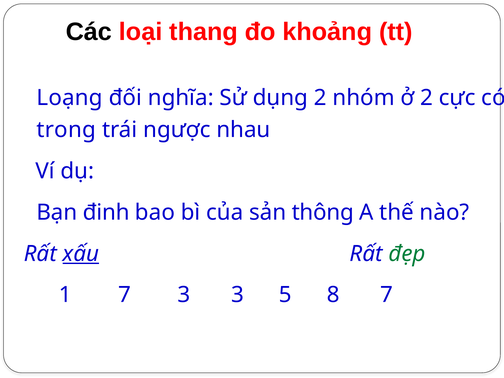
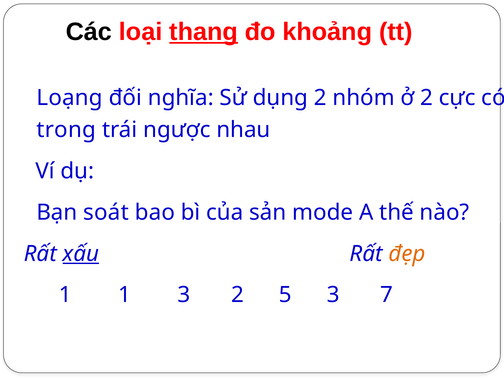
thang underline: none -> present (204, 32)
định: định -> soát (106, 212)
thông: thông -> mode (323, 212)
đẹp colour: green -> orange (407, 254)
1 7: 7 -> 1 (125, 295)
3 3: 3 -> 2 (238, 295)
5 8: 8 -> 3 (333, 295)
